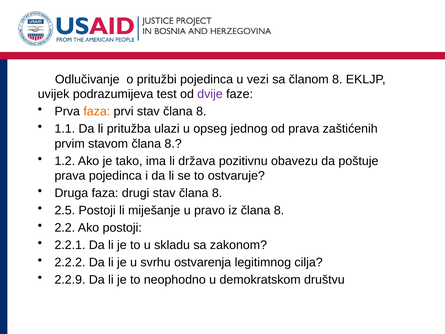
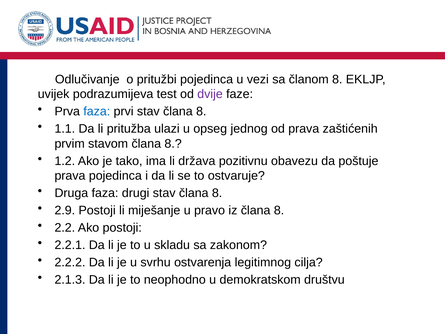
faza colour: orange -> blue (97, 111)
2.5: 2.5 -> 2.9 (65, 210)
2.2.9: 2.2.9 -> 2.1.3 (70, 280)
